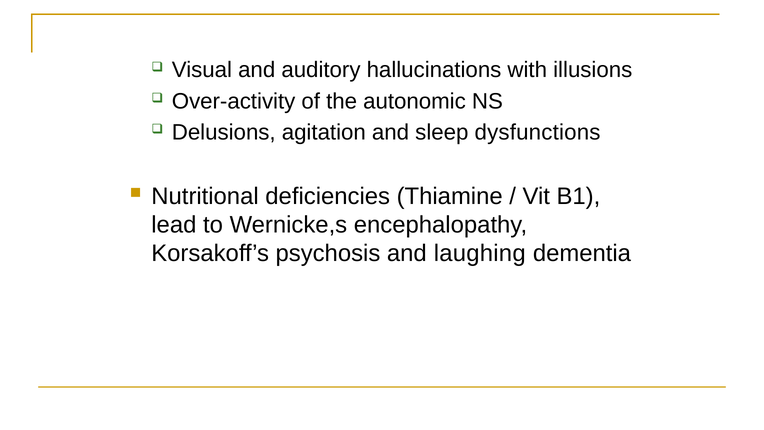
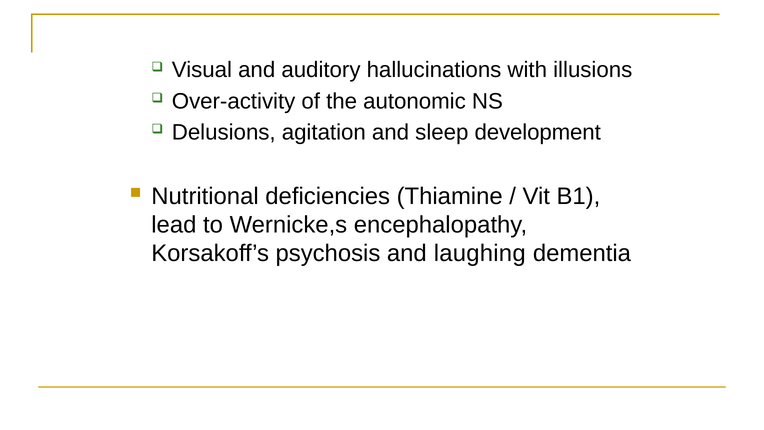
dysfunctions: dysfunctions -> development (538, 132)
